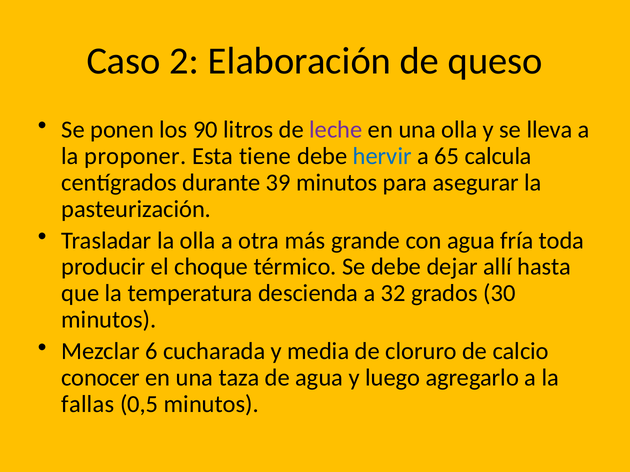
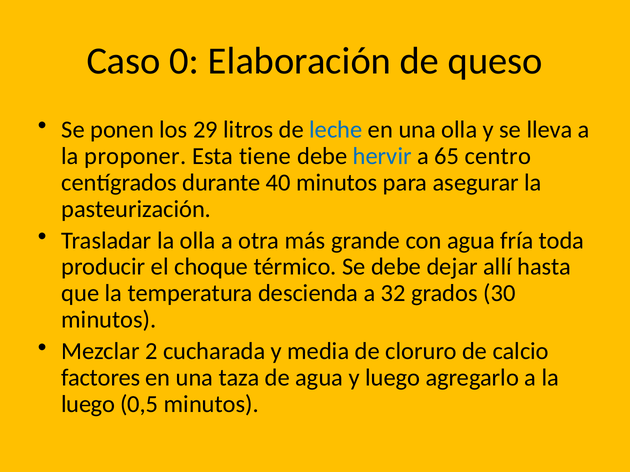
2: 2 -> 0 (184, 61)
90: 90 -> 29 (205, 130)
leche colour: purple -> blue (336, 130)
calcula: calcula -> centro (498, 156)
39: 39 -> 40 (278, 183)
6: 6 -> 2 (151, 352)
conocer: conocer -> factores (101, 378)
fallas: fallas -> luego (88, 405)
